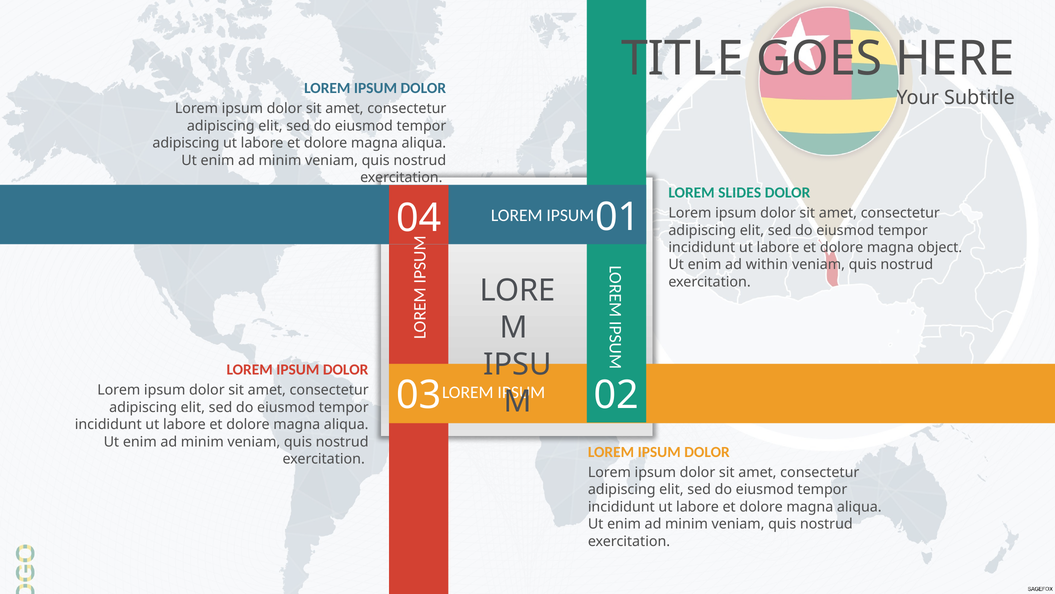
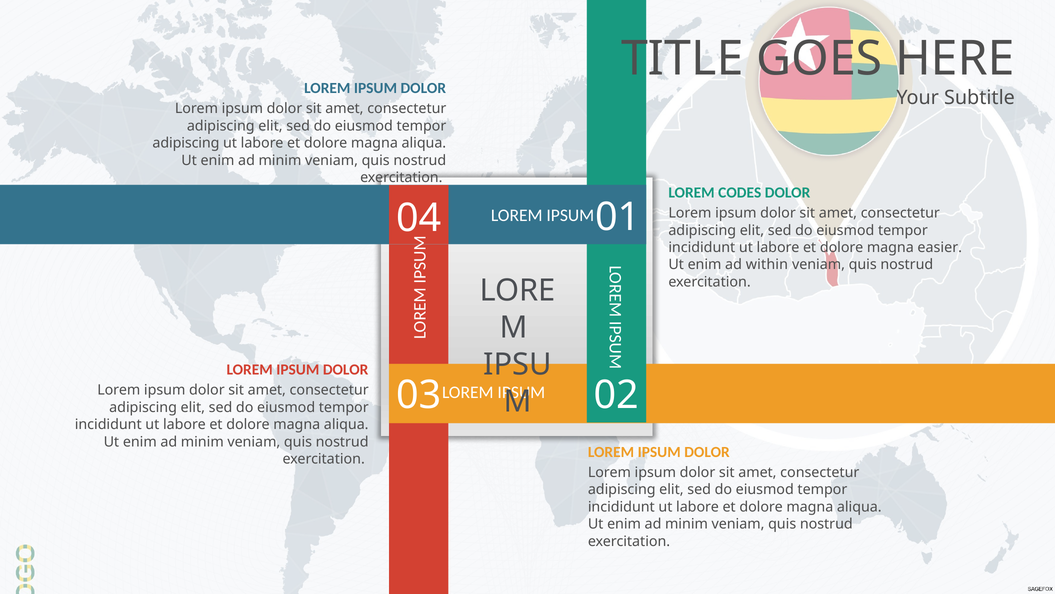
SLIDES: SLIDES -> CODES (740, 193)
object: object -> easier (940, 247)
